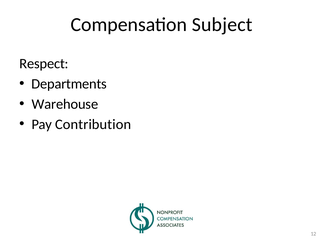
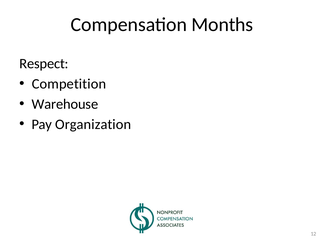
Subject: Subject -> Months (222, 25)
Departments: Departments -> Competition (69, 84)
Contribution: Contribution -> Organization (93, 124)
